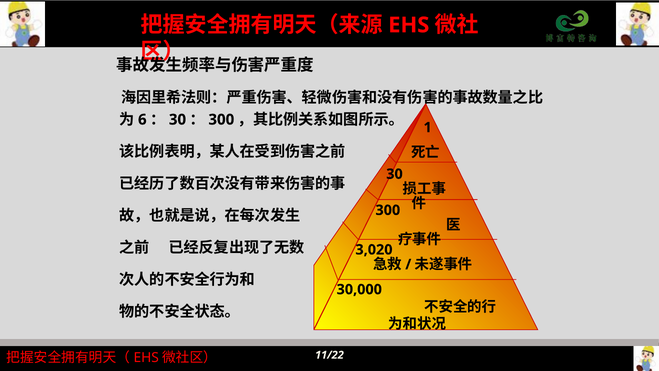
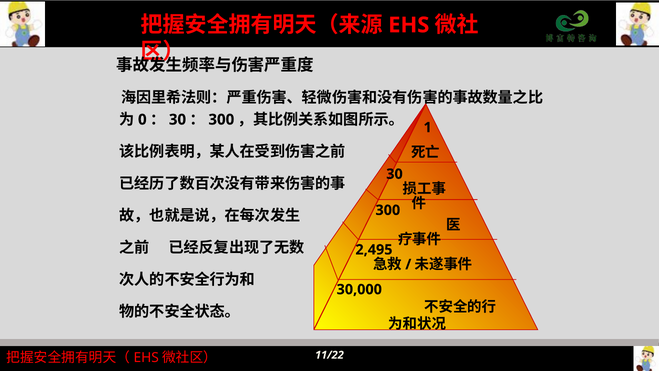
6: 6 -> 0 (142, 120)
3,020: 3,020 -> 2,495 (374, 250)
